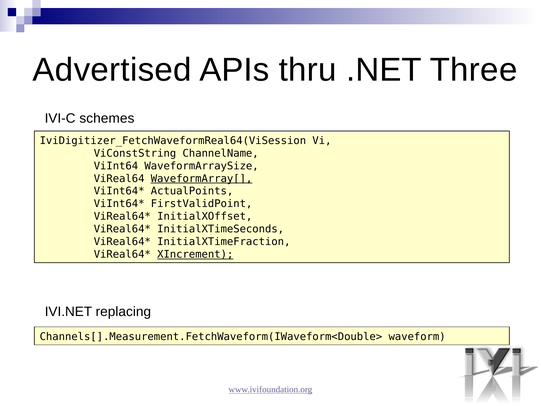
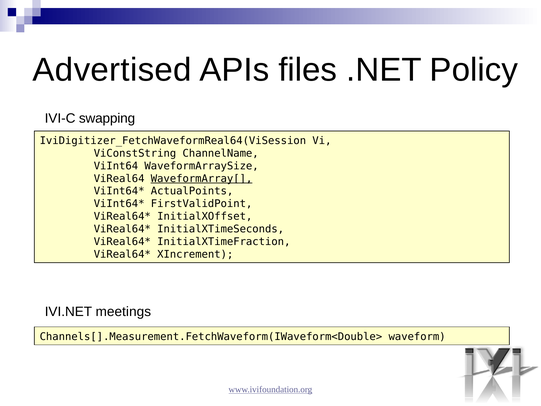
thru: thru -> files (308, 70)
Three: Three -> Policy (474, 70)
schemes: schemes -> swapping (107, 118)
XIncrement underline: present -> none (195, 254)
replacing: replacing -> meetings (123, 312)
